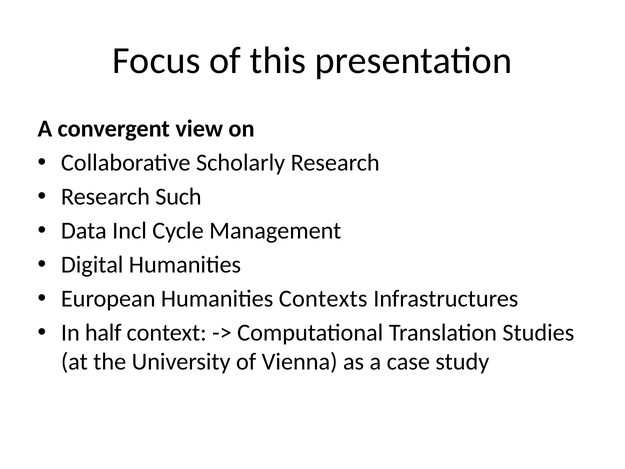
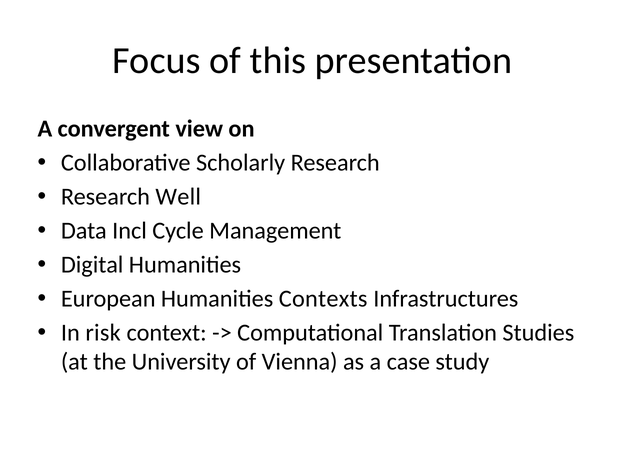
Such: Such -> Well (178, 197)
half: half -> risk (103, 333)
